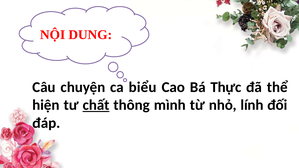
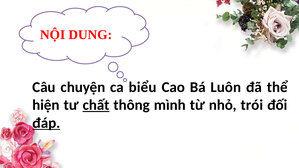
Thực: Thực -> Luôn (226, 87)
lính: lính -> trói (252, 105)
đáp underline: none -> present (46, 123)
